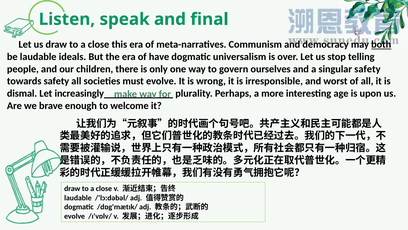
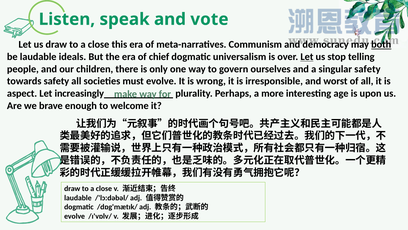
final: final -> vote (209, 19)
have: have -> chief (159, 57)
Let underline: none -> present (307, 57)
dismal: dismal -> aspect (22, 93)
